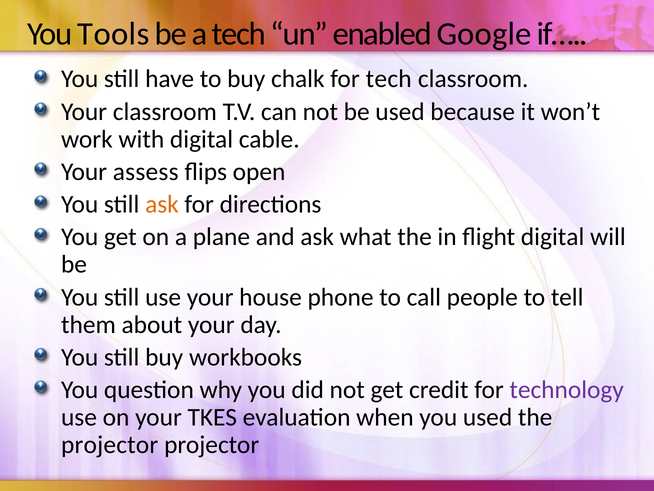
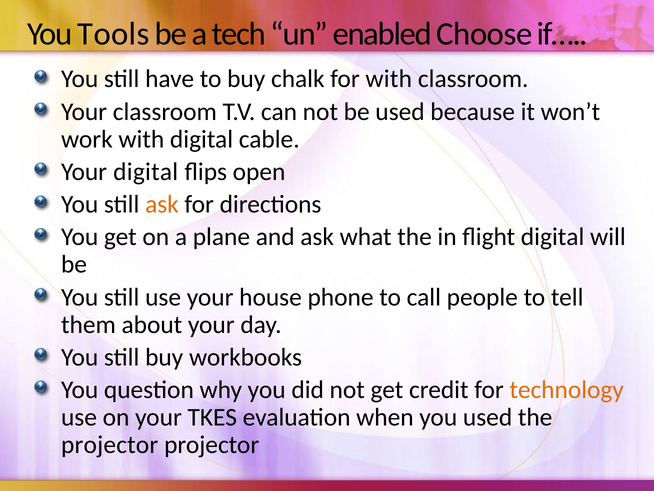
Google: Google -> Choose (484, 34)
for tech: tech -> with (389, 79)
Your assess: assess -> digital (146, 172)
technology colour: purple -> orange (567, 389)
